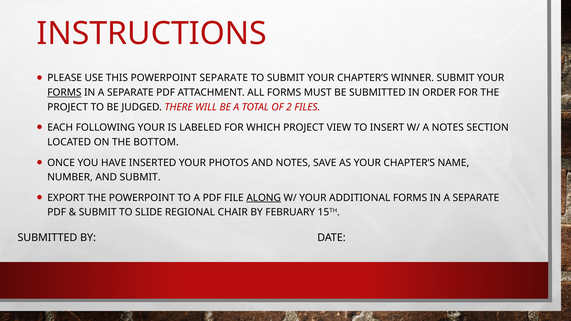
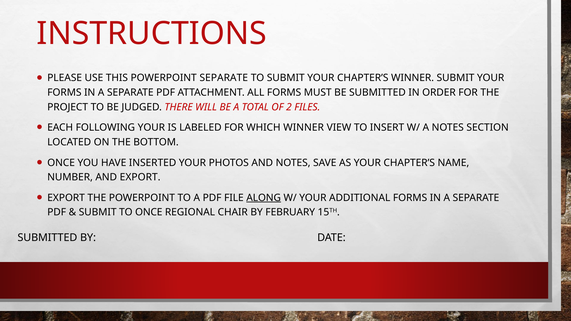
FORMS underline: present -> none (64, 93)
WHICH PROJECT: PROJECT -> WINNER (304, 128)
AND SUBMIT: SUBMIT -> EXPORT (140, 177)
TO SLIDE: SLIDE -> ONCE (149, 212)
